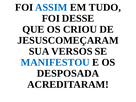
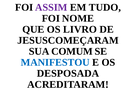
ASSIM colour: blue -> purple (51, 7)
DESSE: DESSE -> NOME (78, 18)
CRIOU: CRIOU -> LIVRO (80, 29)
VERSOS: VERSOS -> COMUM (72, 51)
